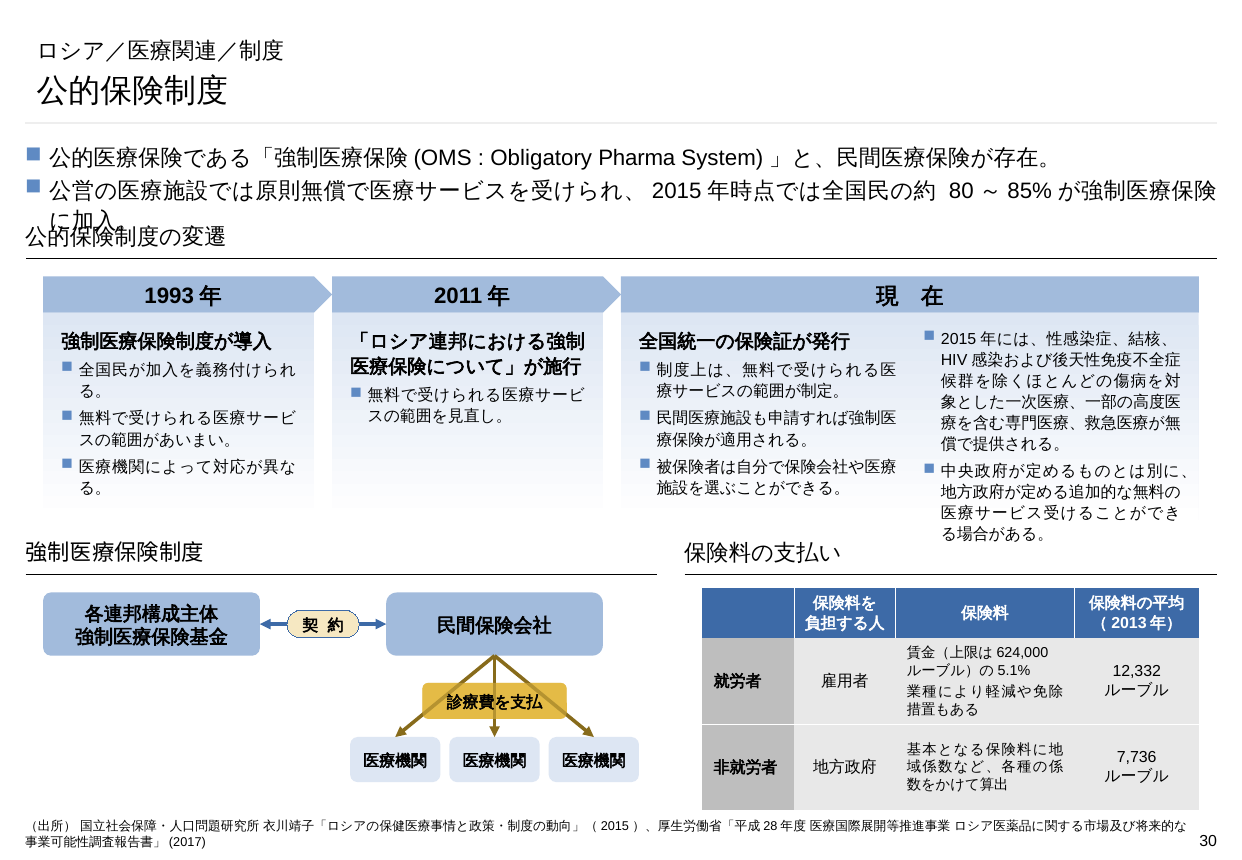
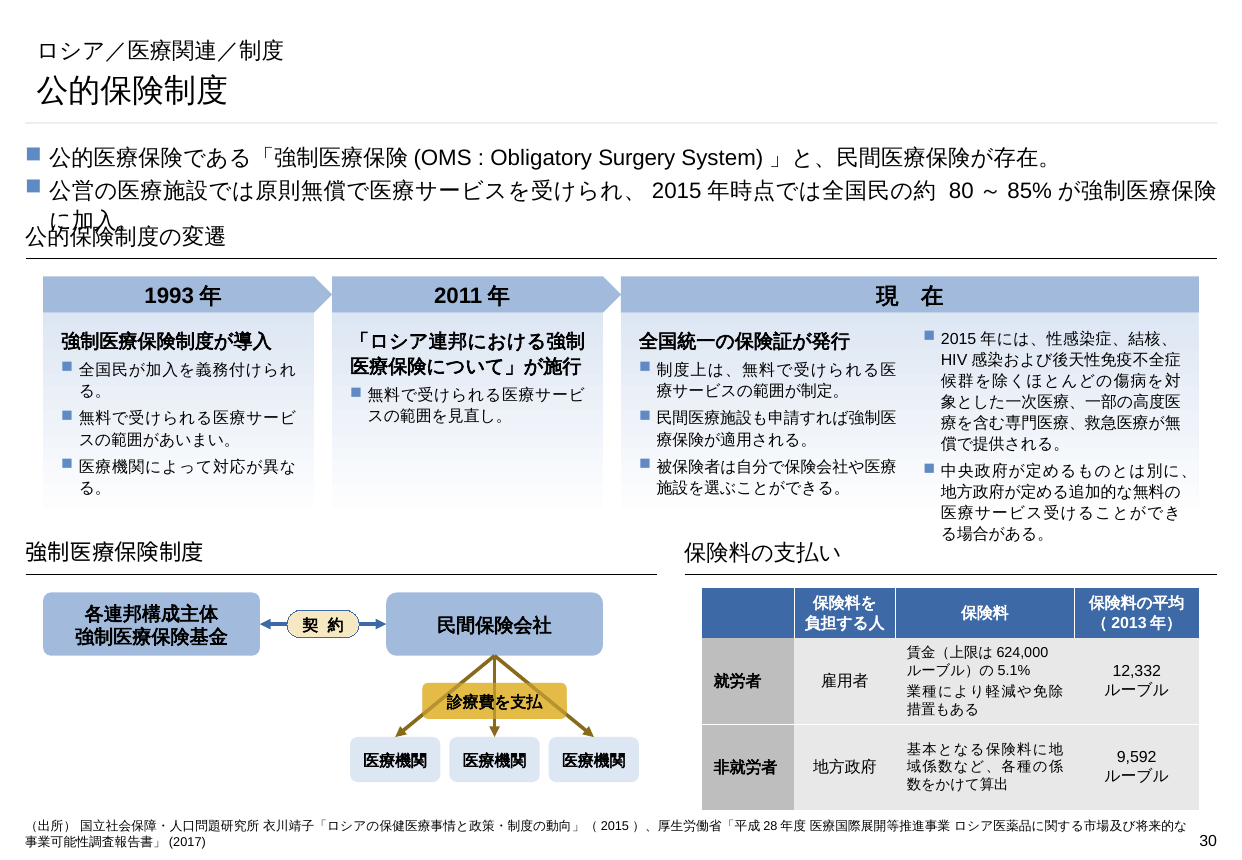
Pharma: Pharma -> Surgery (637, 159)
7,736: 7,736 -> 9,592 (1137, 757)
